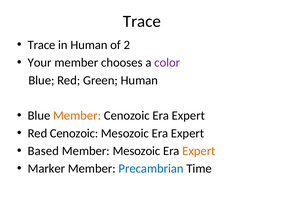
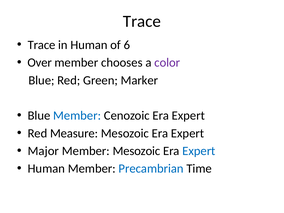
2: 2 -> 6 (127, 45)
Your: Your -> Over (40, 63)
Green Human: Human -> Marker (139, 80)
Member colour: orange -> blue (77, 116)
Red Cenozoic: Cenozoic -> Measure (74, 133)
Based: Based -> Major (43, 151)
Expert colour: orange -> blue (199, 151)
Marker: Marker -> Human (46, 169)
